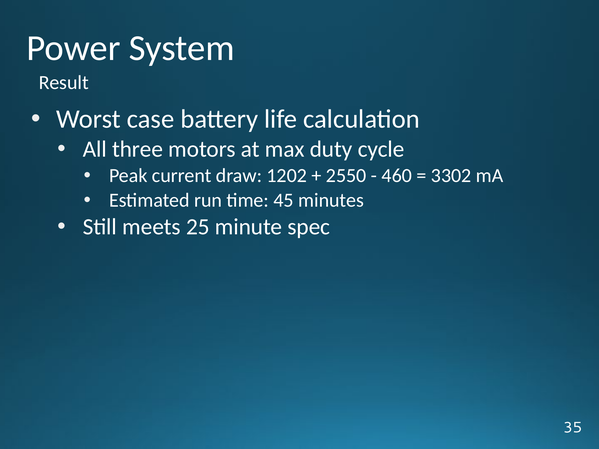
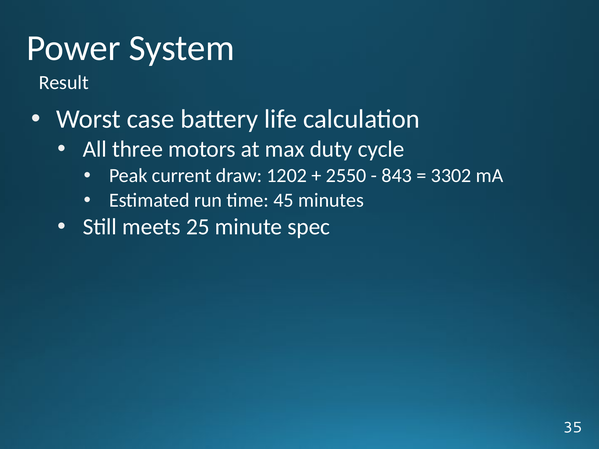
460: 460 -> 843 (397, 176)
